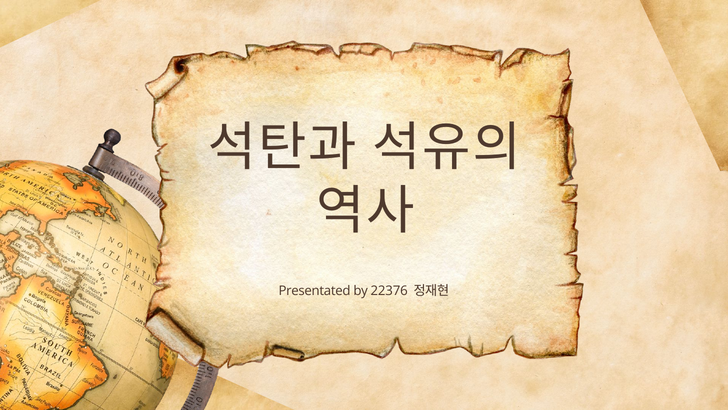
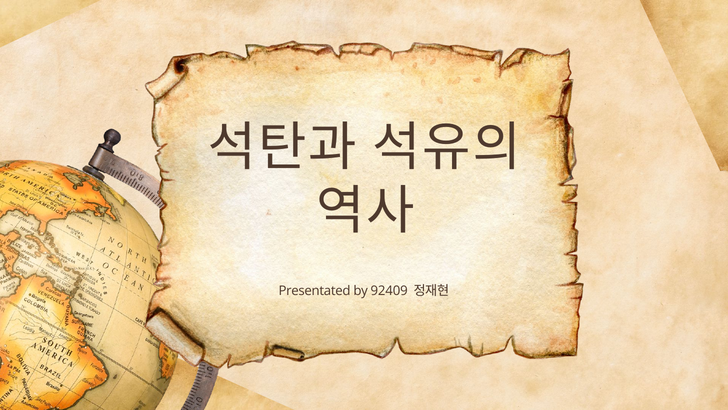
22376: 22376 -> 92409 (389, 291)
